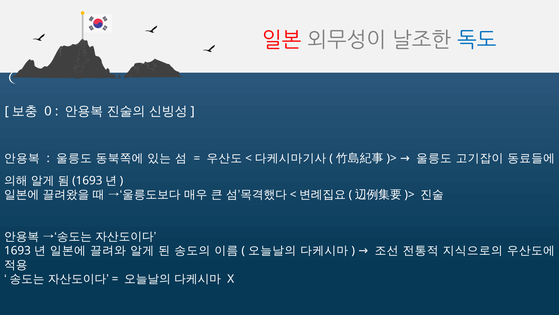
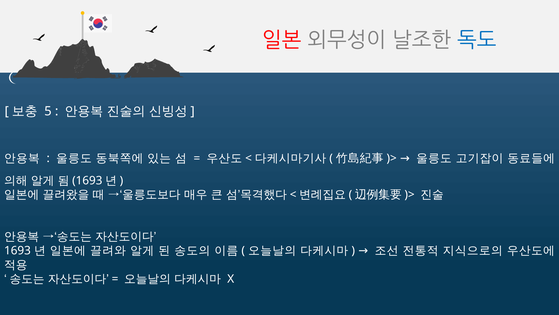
0: 0 -> 5 (48, 111)
